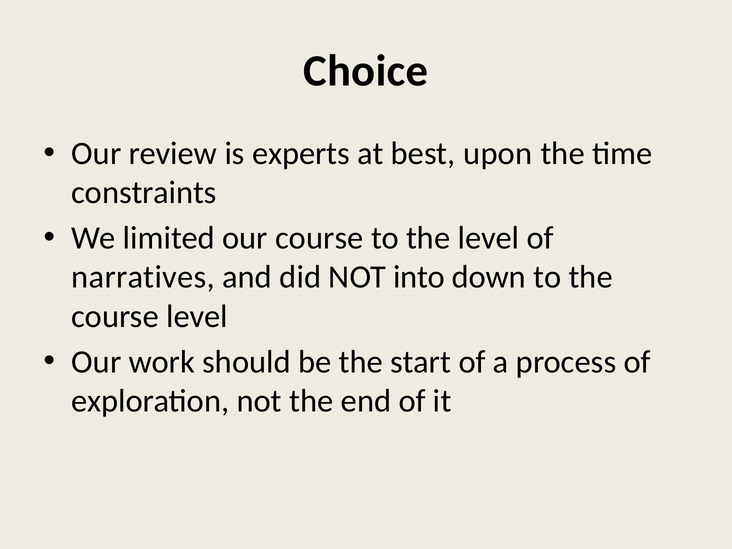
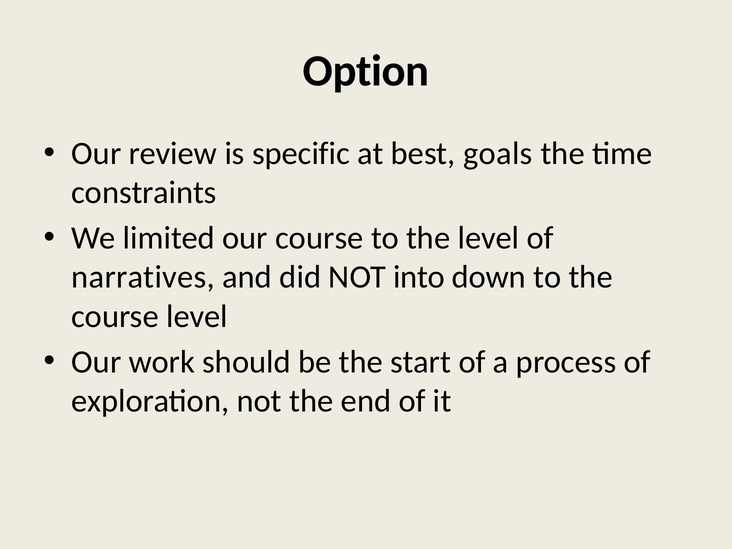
Choice: Choice -> Option (366, 71)
experts: experts -> specific (301, 154)
upon: upon -> goals (498, 154)
